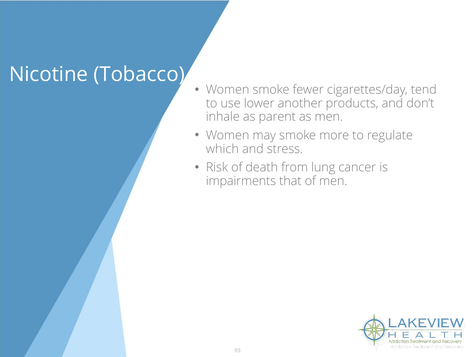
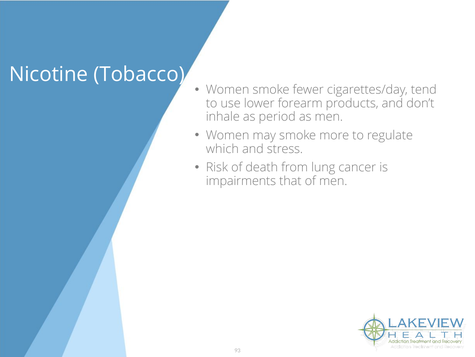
another: another -> forearm (300, 103)
parent: parent -> period (277, 117)
